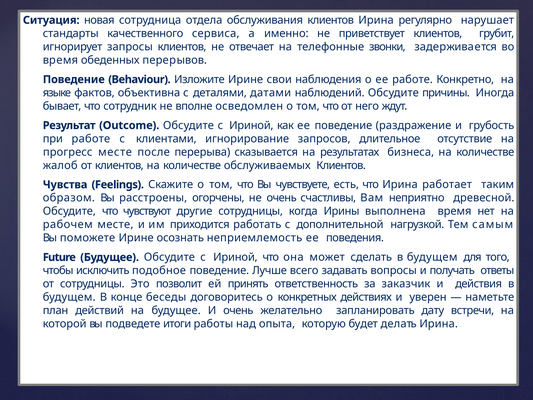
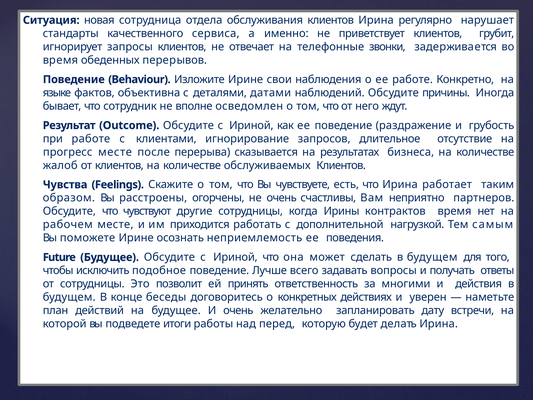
древесной: древесной -> партнеров (484, 198)
выполнена: выполнена -> контрактов (395, 211)
заказчик: заказчик -> многими (406, 284)
опыта: опыта -> перед (277, 324)
